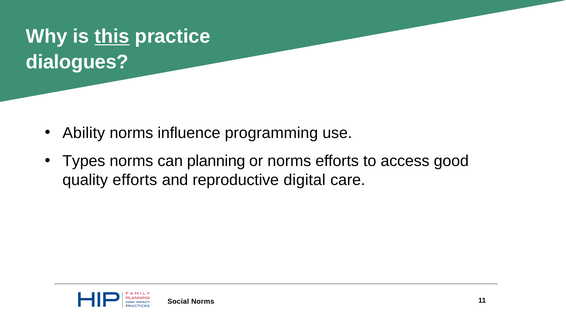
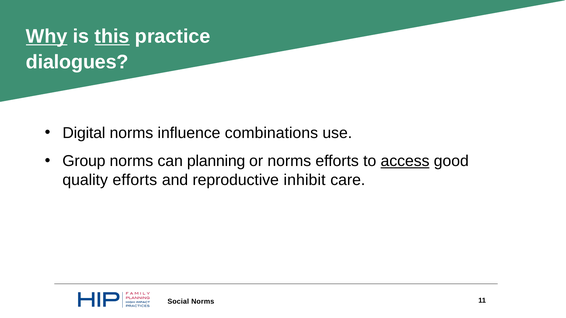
Why underline: none -> present (47, 36)
Ability: Ability -> Digital (84, 133)
programming: programming -> combinations (271, 133)
Types: Types -> Group (84, 161)
access underline: none -> present (405, 161)
digital: digital -> inhibit (305, 180)
